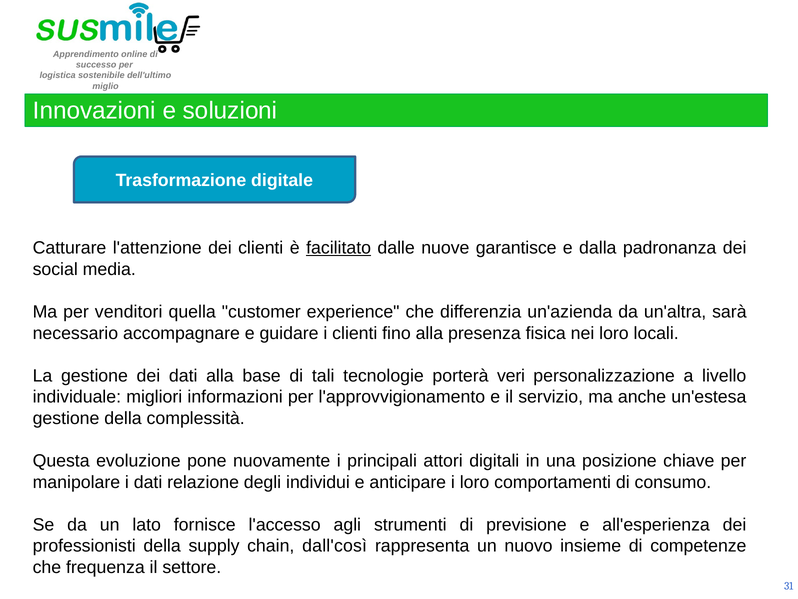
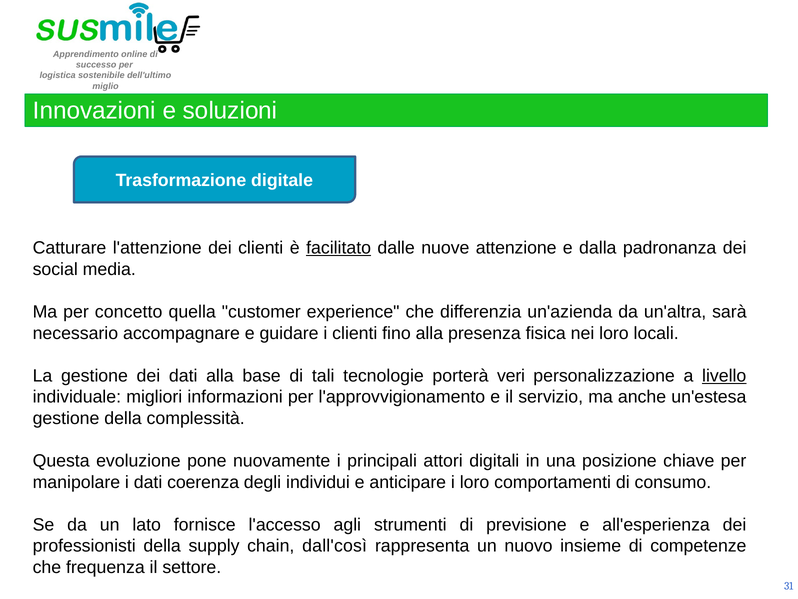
garantisce: garantisce -> attenzione (516, 248)
venditori: venditori -> concetto (129, 312)
livello underline: none -> present (724, 375)
relazione: relazione -> coerenza (203, 482)
